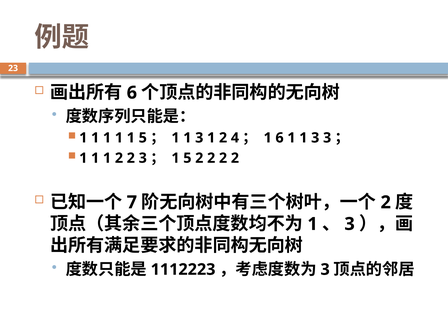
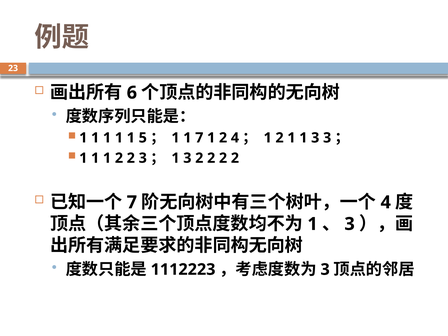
3: 3 -> 7 (199, 138)
6: 6 -> 2 (280, 138)
5: 5 -> 3 (187, 158)
2: 2 -> 4 (386, 202)
